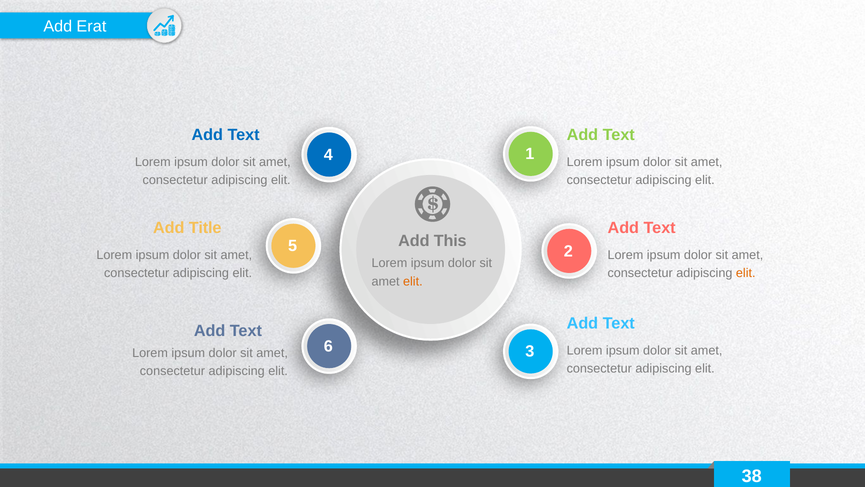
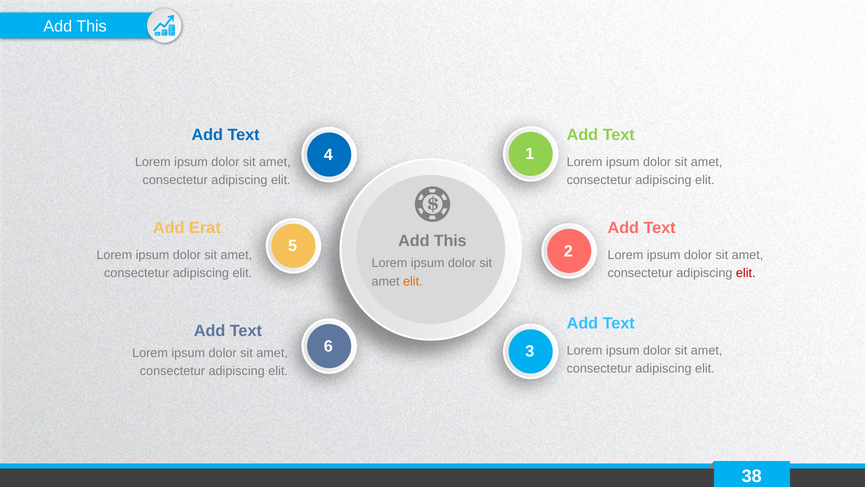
Erat: Erat -> This (92, 26)
Title: Title -> Erat (205, 228)
elit colour: orange -> red (746, 273)
